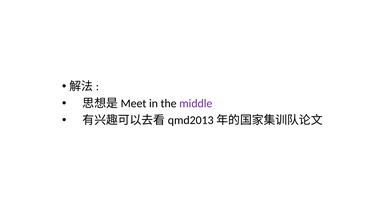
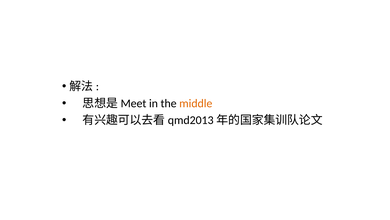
middle colour: purple -> orange (196, 103)
